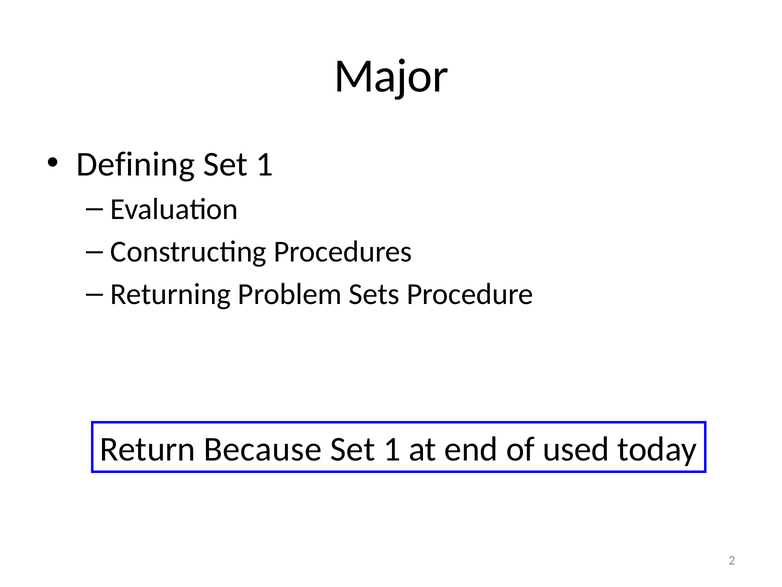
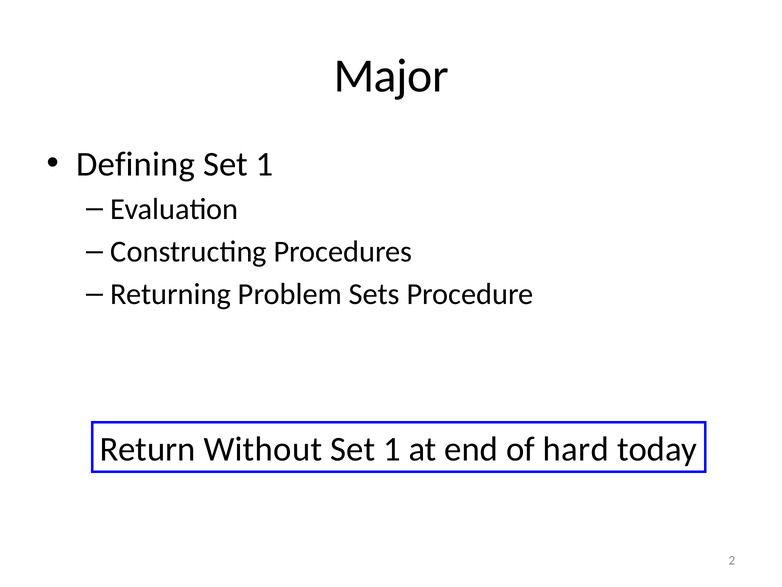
Because: Because -> Without (263, 449)
used: used -> hard (576, 449)
